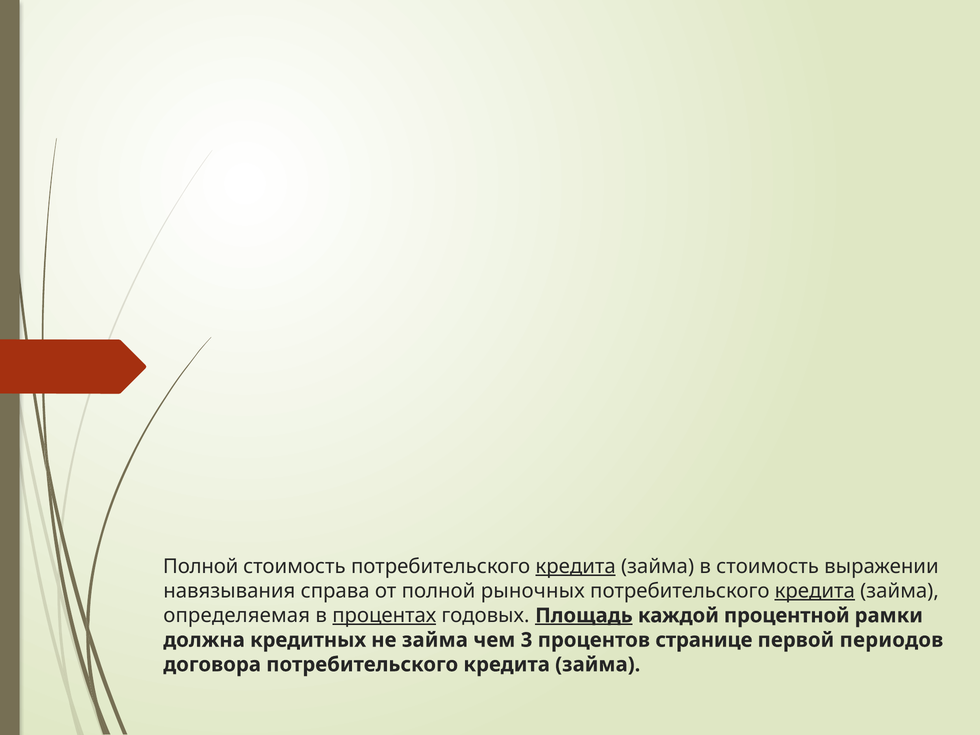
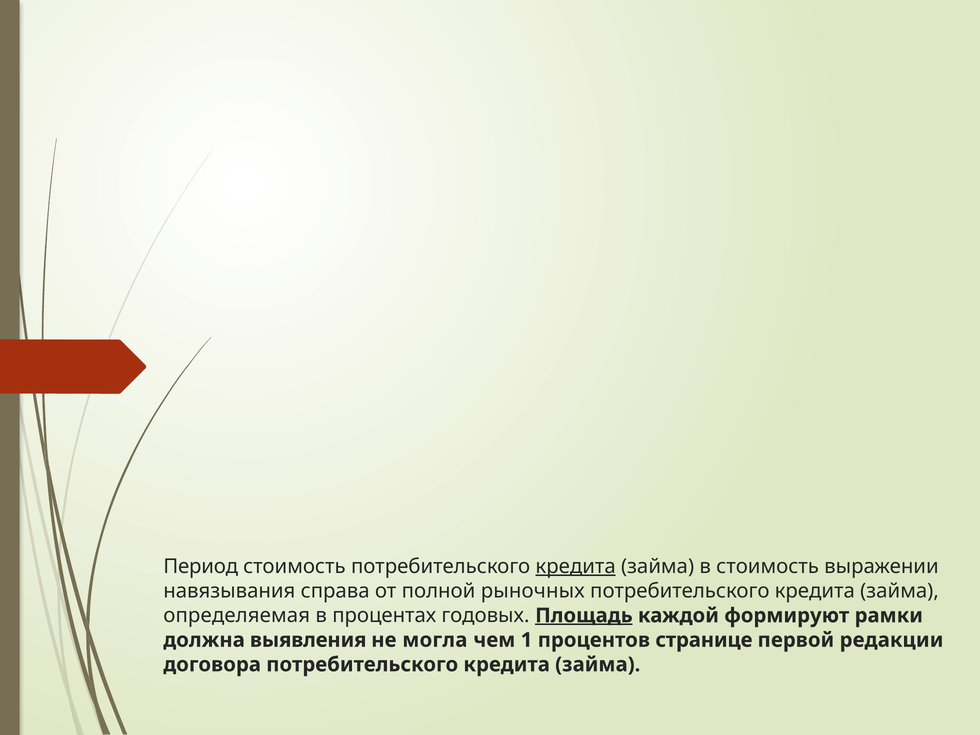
Полной: Полной -> Период (201, 567)
кредита underline: present -> none (815, 591)
процентах underline: present -> none (384, 616)
процентной: процентной -> формируют (787, 616)
кредитных: кредитных -> выявления (308, 640)
не займа: займа -> могла (435, 640)
3: 3 -> 1 (527, 640)
периодов: периодов -> редакции (892, 640)
